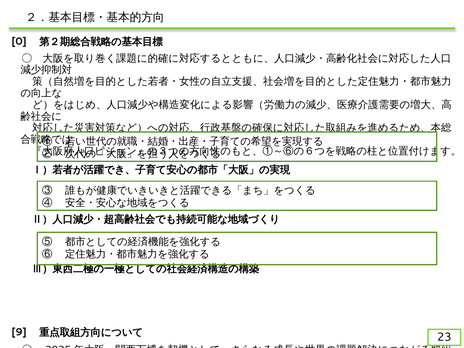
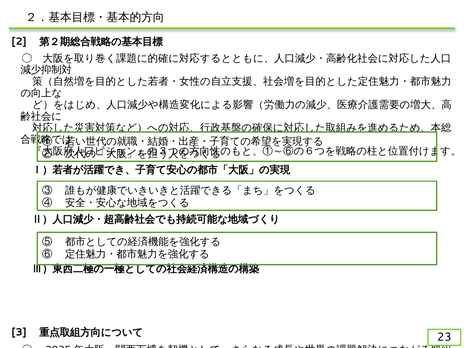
0: 0 -> 2 (19, 42)
9: 9 -> 3 (19, 332)
